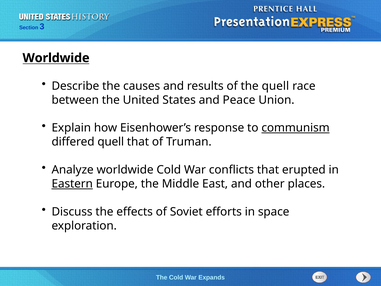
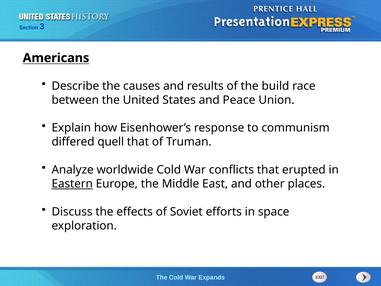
Worldwide: Worldwide -> Americans (56, 58)
the quell: quell -> build (275, 86)
communism underline: present -> none (296, 128)
